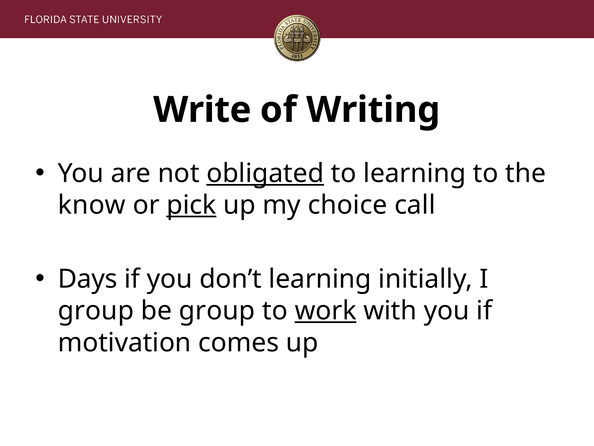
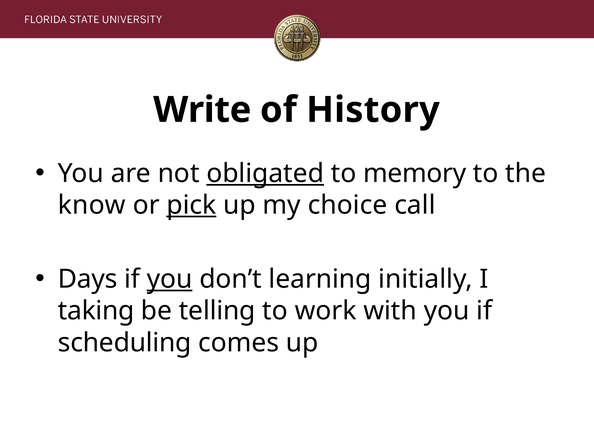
Writing: Writing -> History (373, 110)
to learning: learning -> memory (415, 173)
you underline: none -> present (170, 279)
group: group -> taking (96, 311)
be group: group -> telling (217, 311)
work underline: present -> none (326, 311)
motivation: motivation -> scheduling (125, 342)
